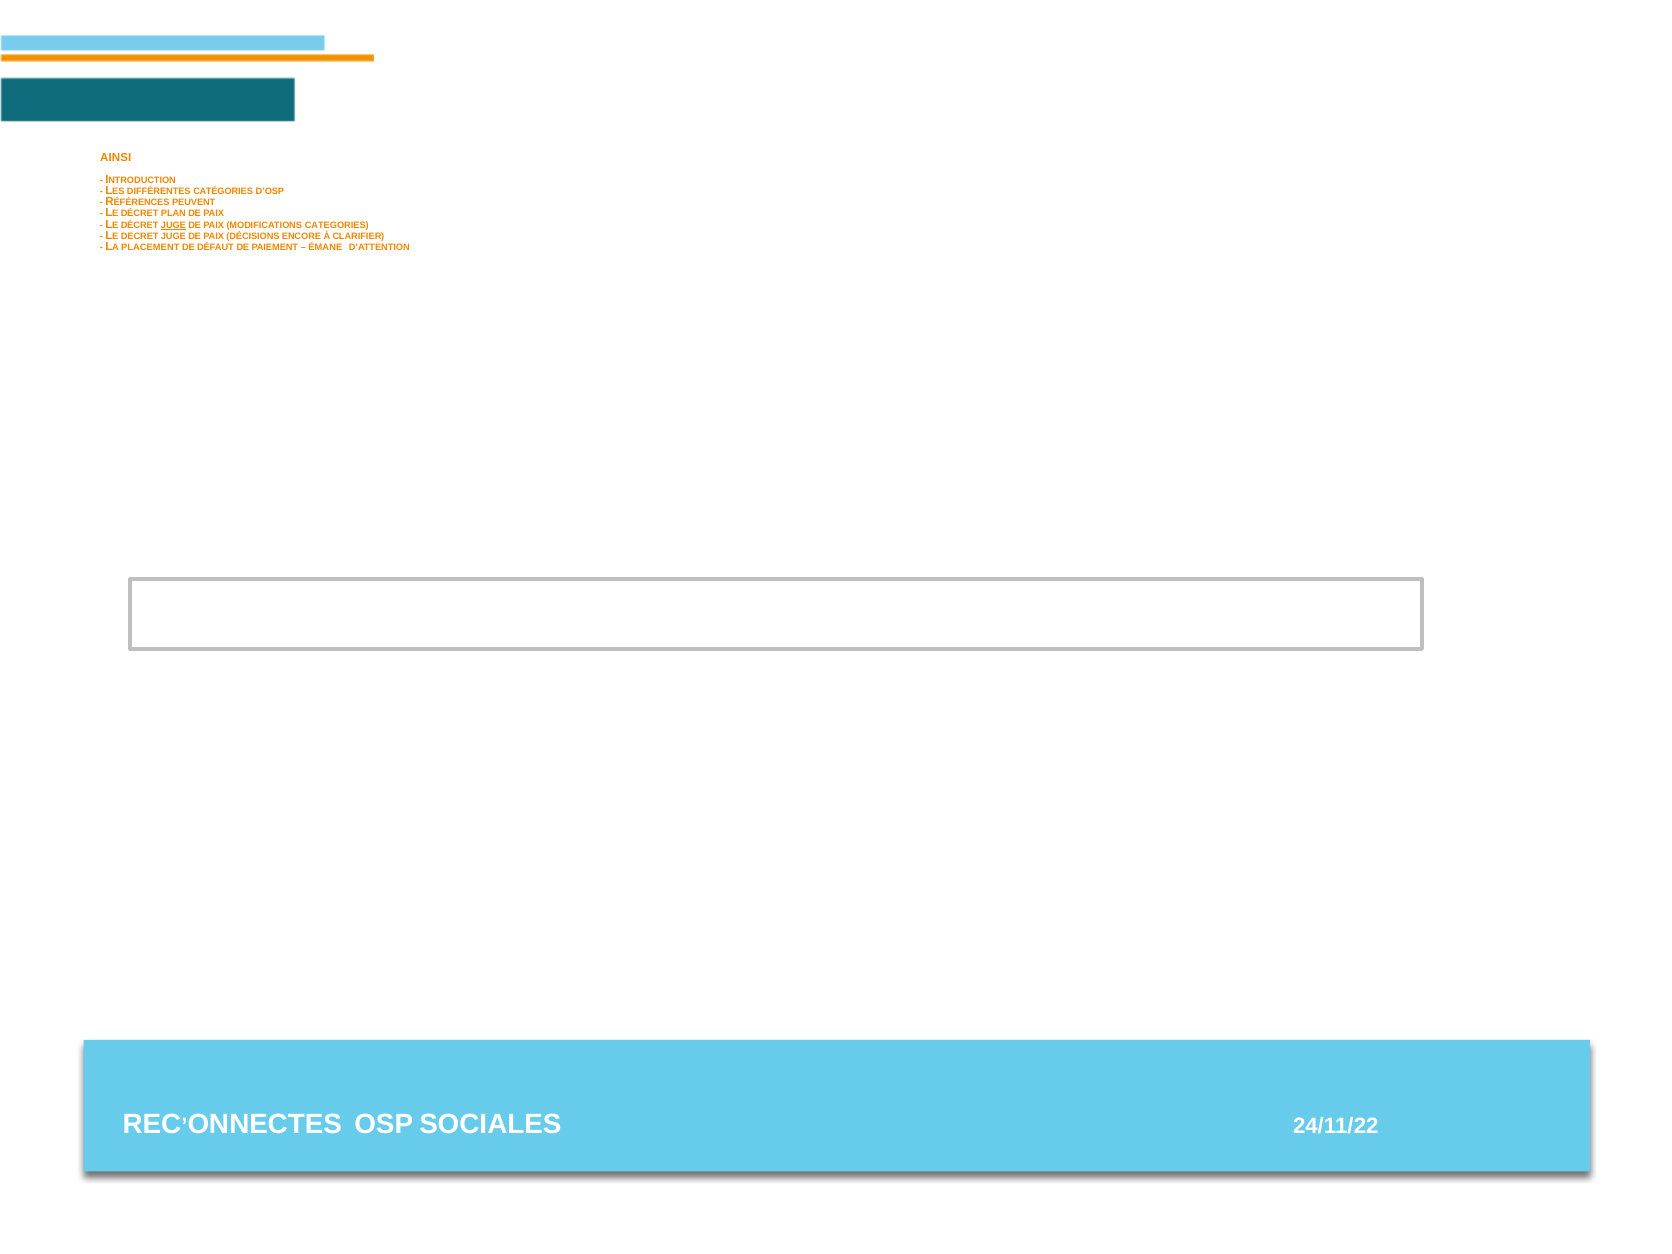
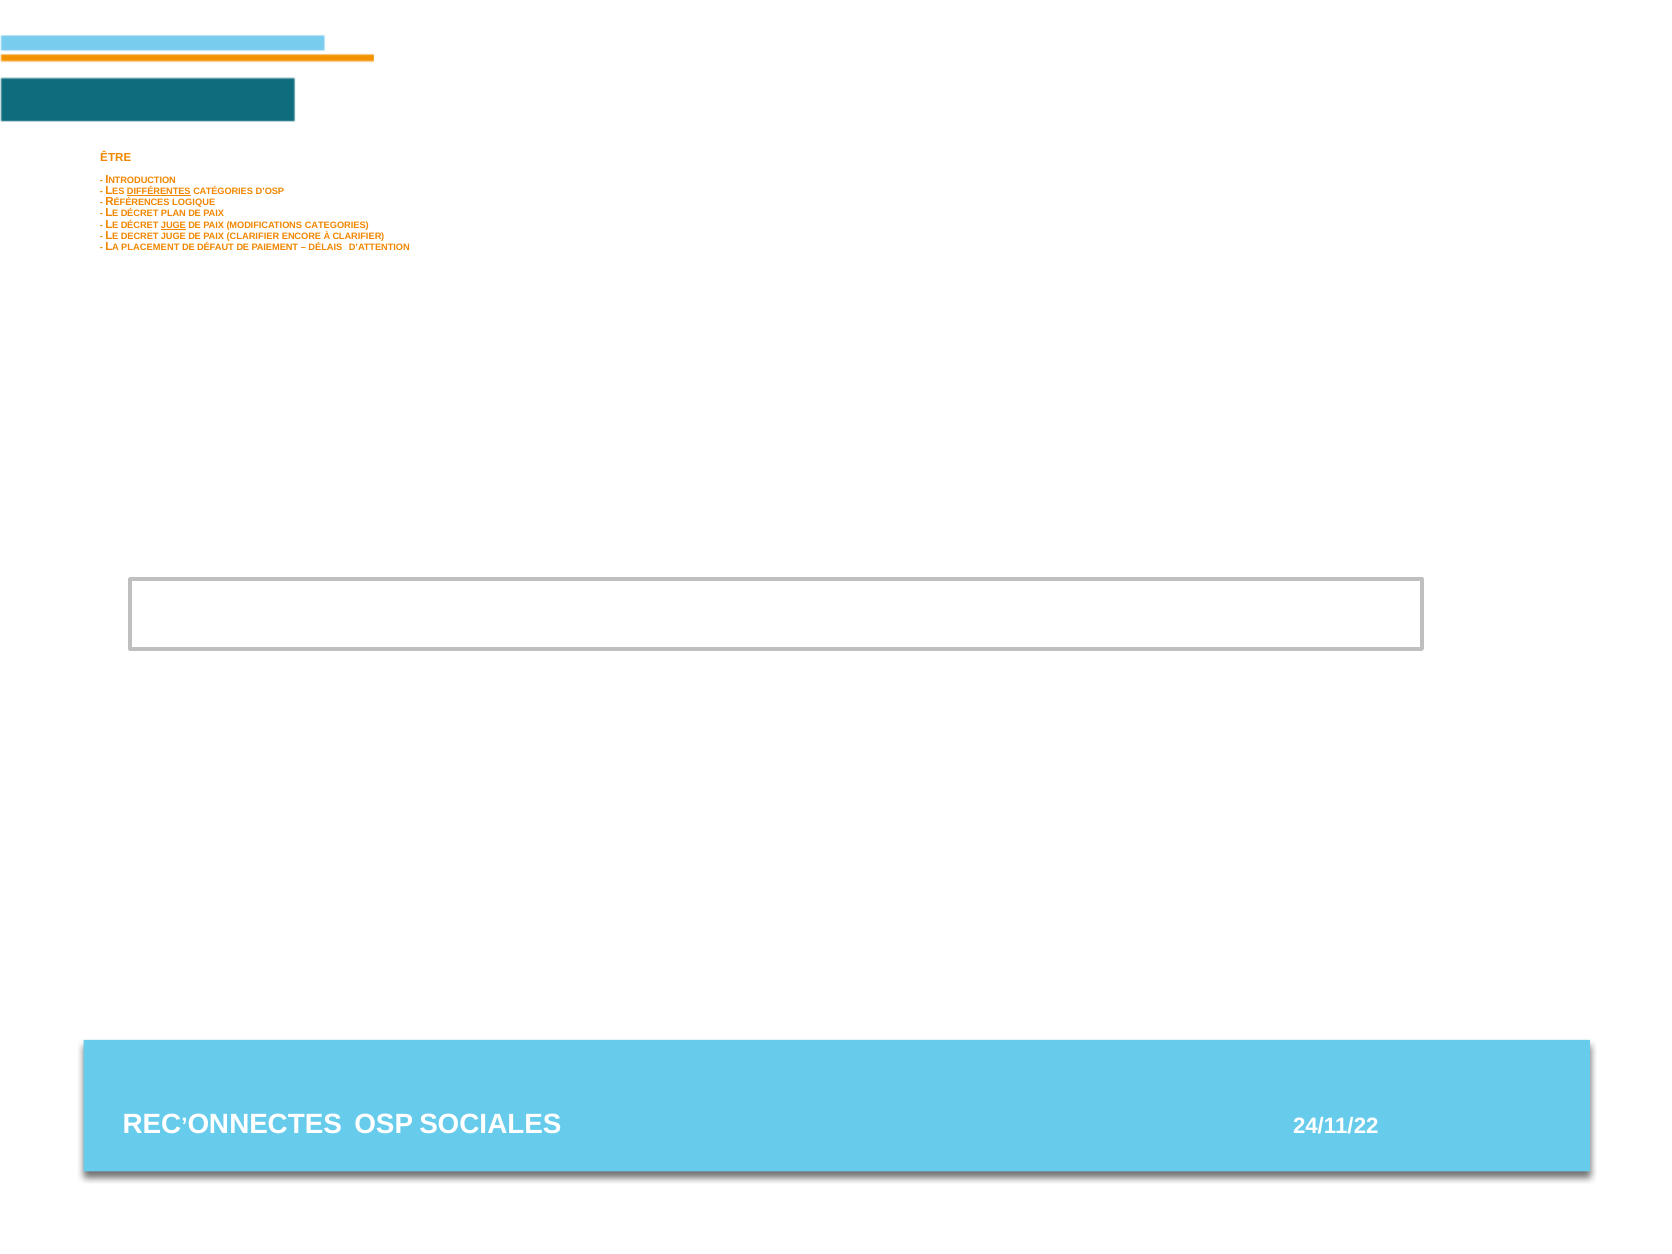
AINSI: AINSI -> ÊTRE (116, 157)
DIFFÉRENTES underline: none -> present (159, 192)
PEUVENT: PEUVENT -> LOGIQUE (194, 203)
PAIX DÉCISIONS: DÉCISIONS -> CLARIFIER (253, 236)
ÉMANE: ÉMANE -> DÉLAIS (325, 247)
